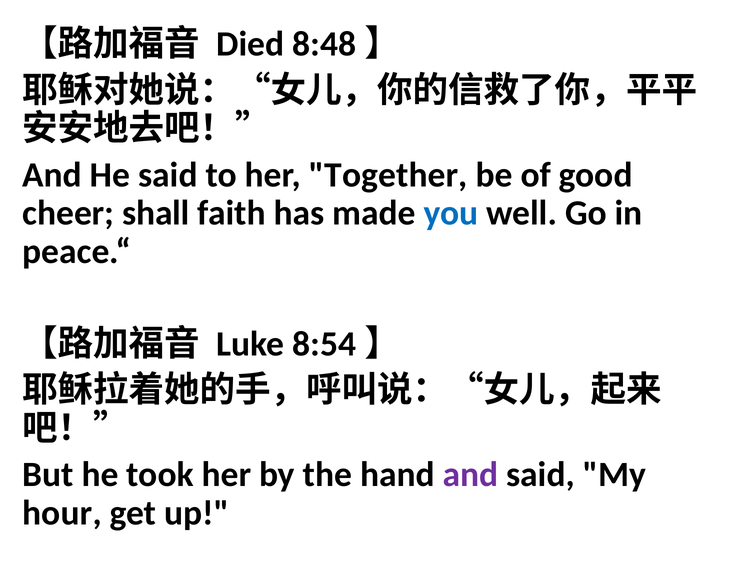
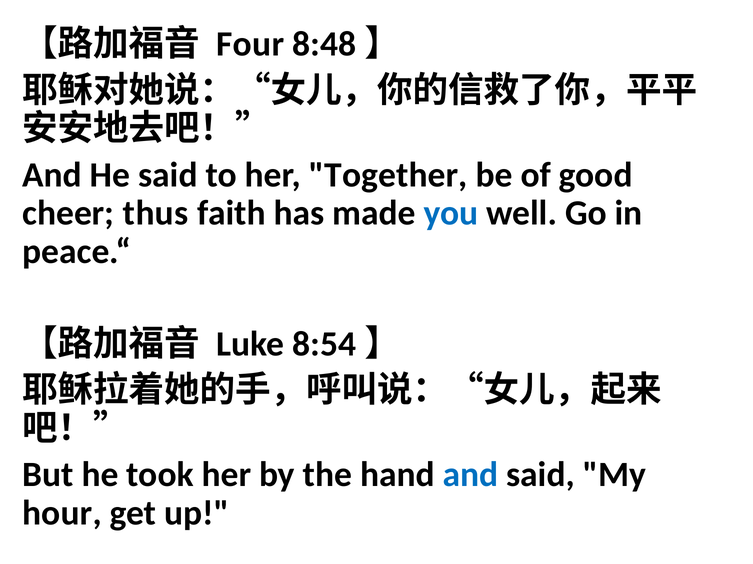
Died: Died -> Four (250, 44)
shall: shall -> thus (156, 213)
and colour: purple -> blue (471, 475)
